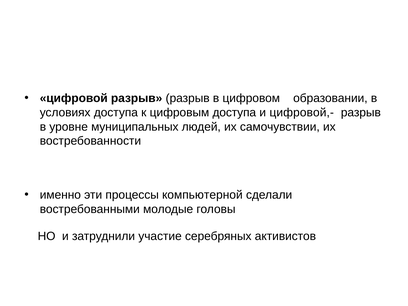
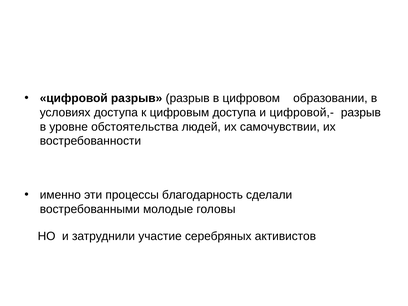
муниципальных: муниципальных -> обстоятельства (135, 127)
компьютерной: компьютерной -> благодарность (202, 195)
